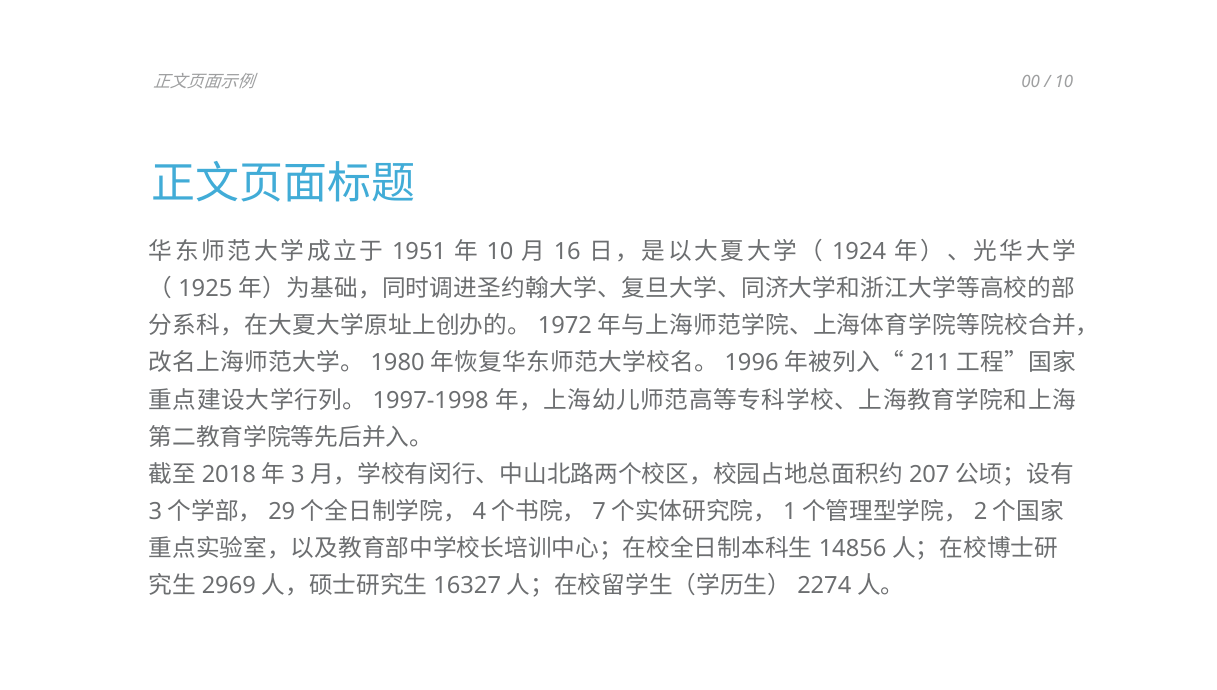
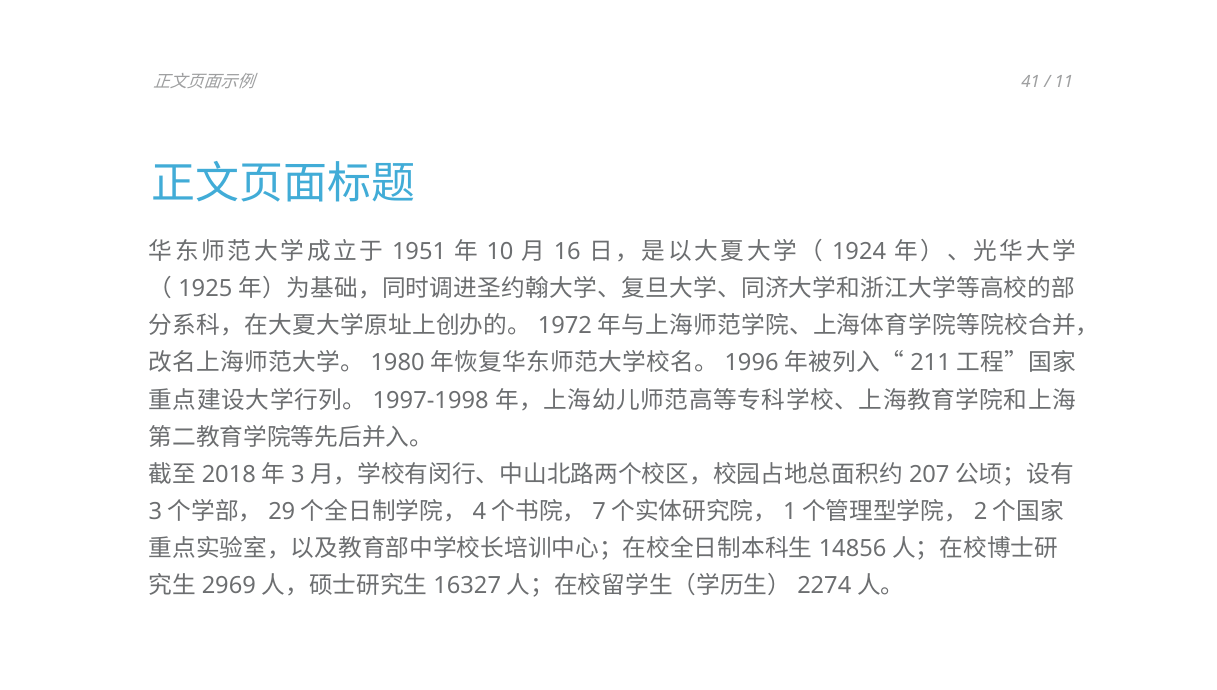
00: 00 -> 41 (1031, 82)
10: 10 -> 11 (1064, 82)
